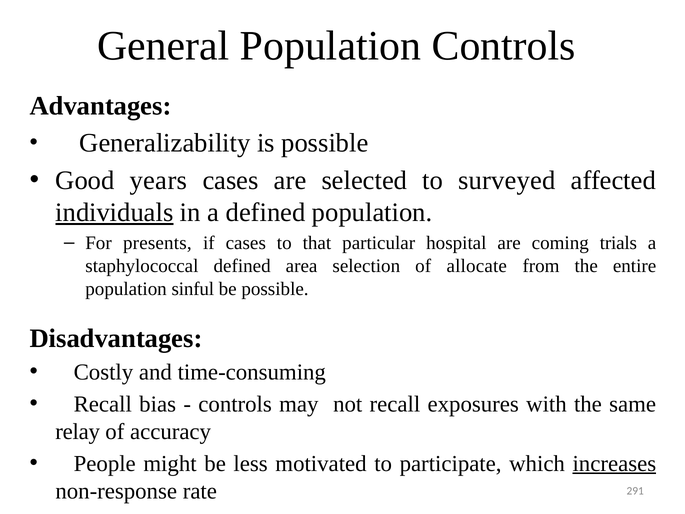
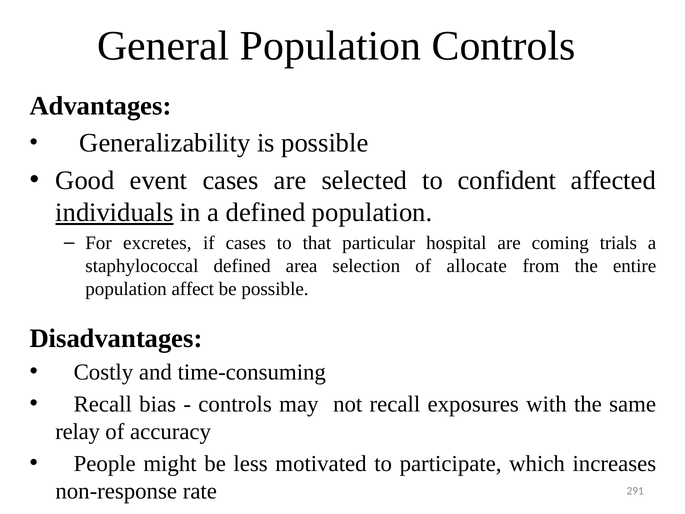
years: years -> event (159, 180)
surveyed: surveyed -> confident (507, 180)
presents: presents -> excretes (157, 243)
sinful: sinful -> affect (193, 289)
increases underline: present -> none (614, 463)
